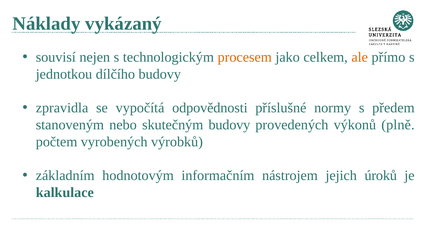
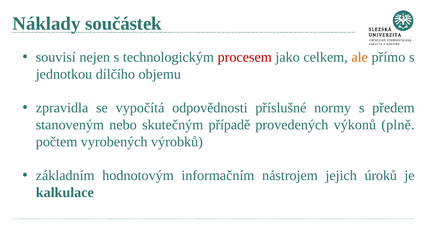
vykázaný: vykázaný -> součástek (124, 24)
procesem colour: orange -> red (245, 57)
dílčího budovy: budovy -> objemu (160, 74)
skutečným budovy: budovy -> případě (229, 125)
